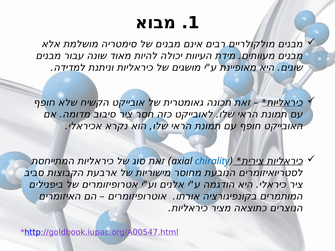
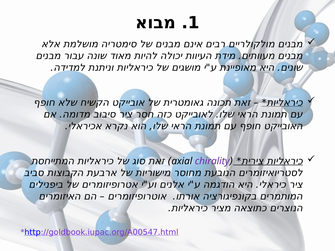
chirality colour: blue -> purple (212, 161)
